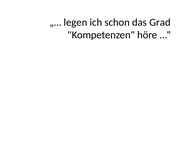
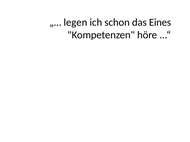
Grad: Grad -> Eines (160, 22)
